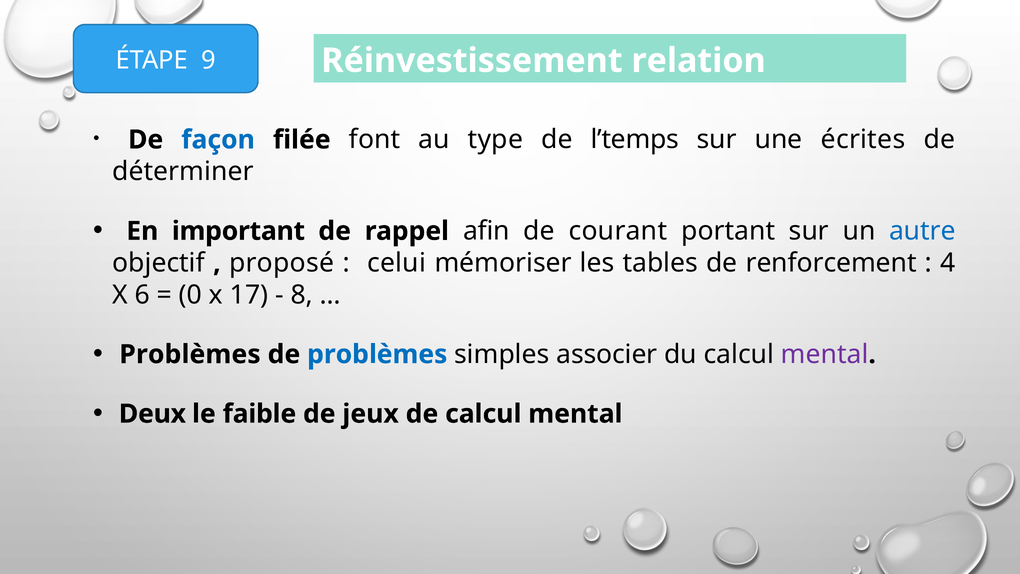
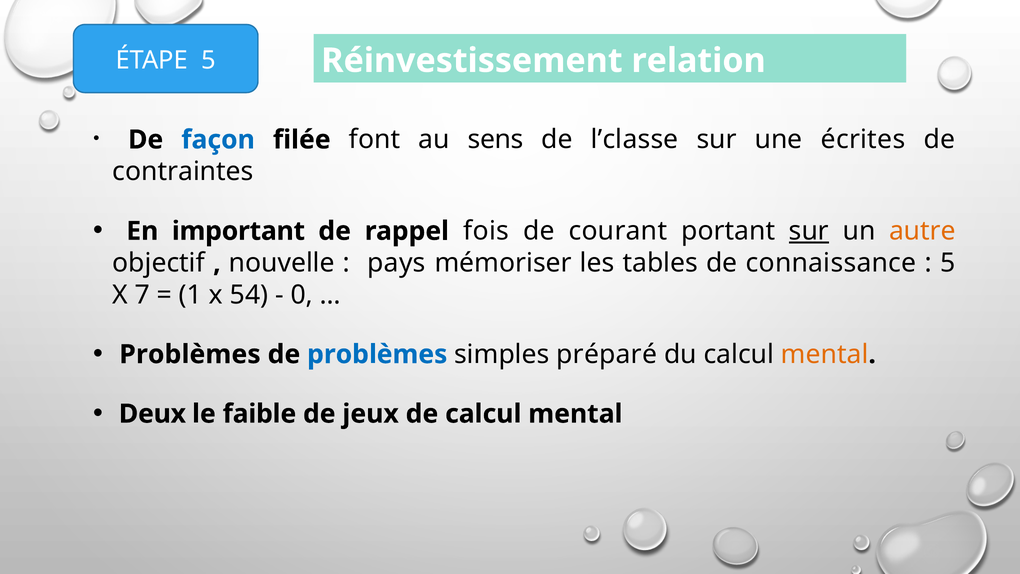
ÉTAPE 9: 9 -> 5 (209, 60)
type: type -> sens (496, 140)
l’temps: l’temps -> l’classe (635, 140)
déterminer: déterminer -> contraintes (183, 172)
afin: afin -> fois (486, 231)
sur underline: none -> present (809, 231)
autre colour: blue -> orange (922, 231)
proposé: proposé -> nouvelle (282, 263)
celui: celui -> pays (396, 263)
renforcement: renforcement -> connaissance (831, 263)
4: 4 -> 5 (948, 263)
6: 6 -> 7 (142, 295)
0: 0 -> 1 (191, 295)
17: 17 -> 54 (249, 295)
8: 8 -> 0 (302, 295)
associer: associer -> préparé (607, 354)
mental colour: purple -> orange (825, 354)
